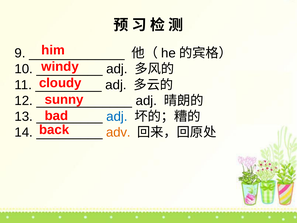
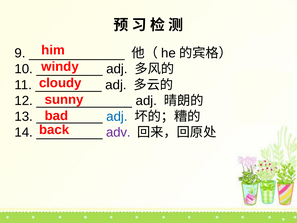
adv colour: orange -> purple (118, 132)
